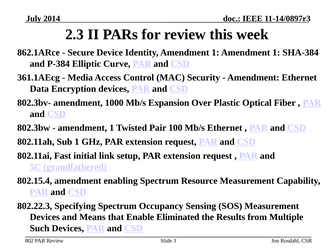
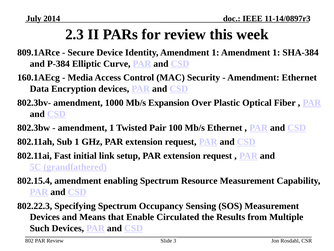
862.1ARce: 862.1ARce -> 809.1ARce (39, 52)
361.1AEcg: 361.1AEcg -> 160.1AEcg (39, 78)
Eliminated: Eliminated -> Circulated (178, 217)
